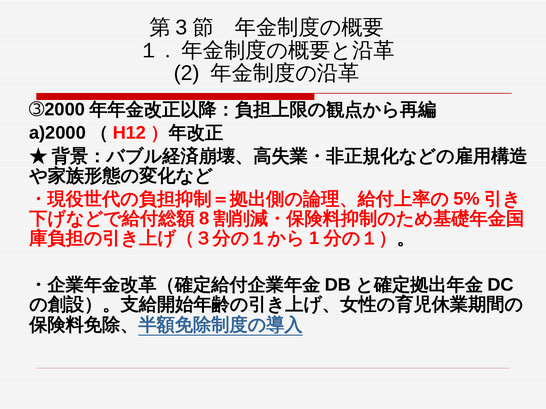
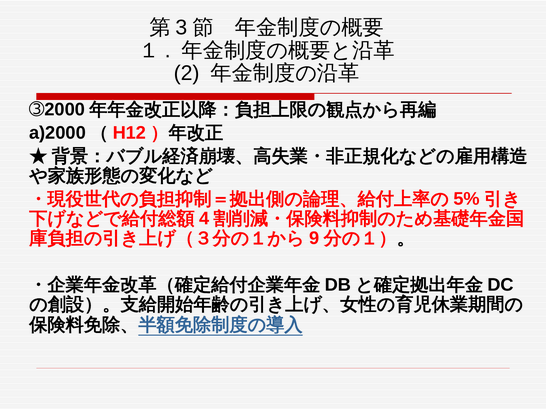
8: 8 -> 4 (204, 219)
1: 1 -> 9 (314, 238)
